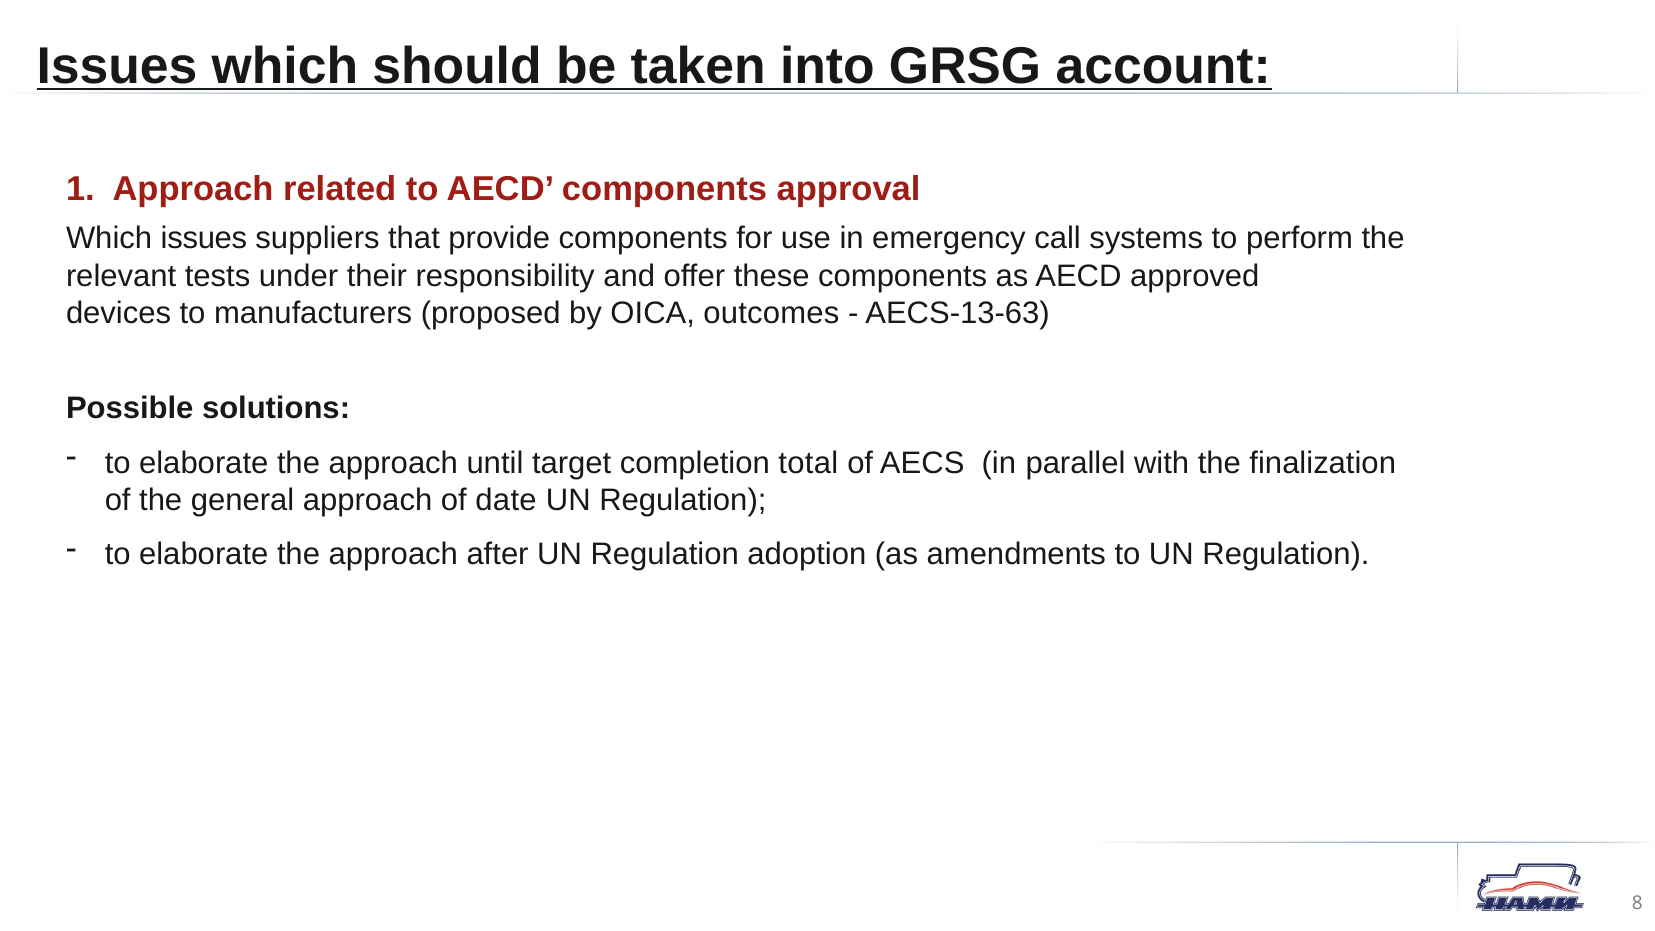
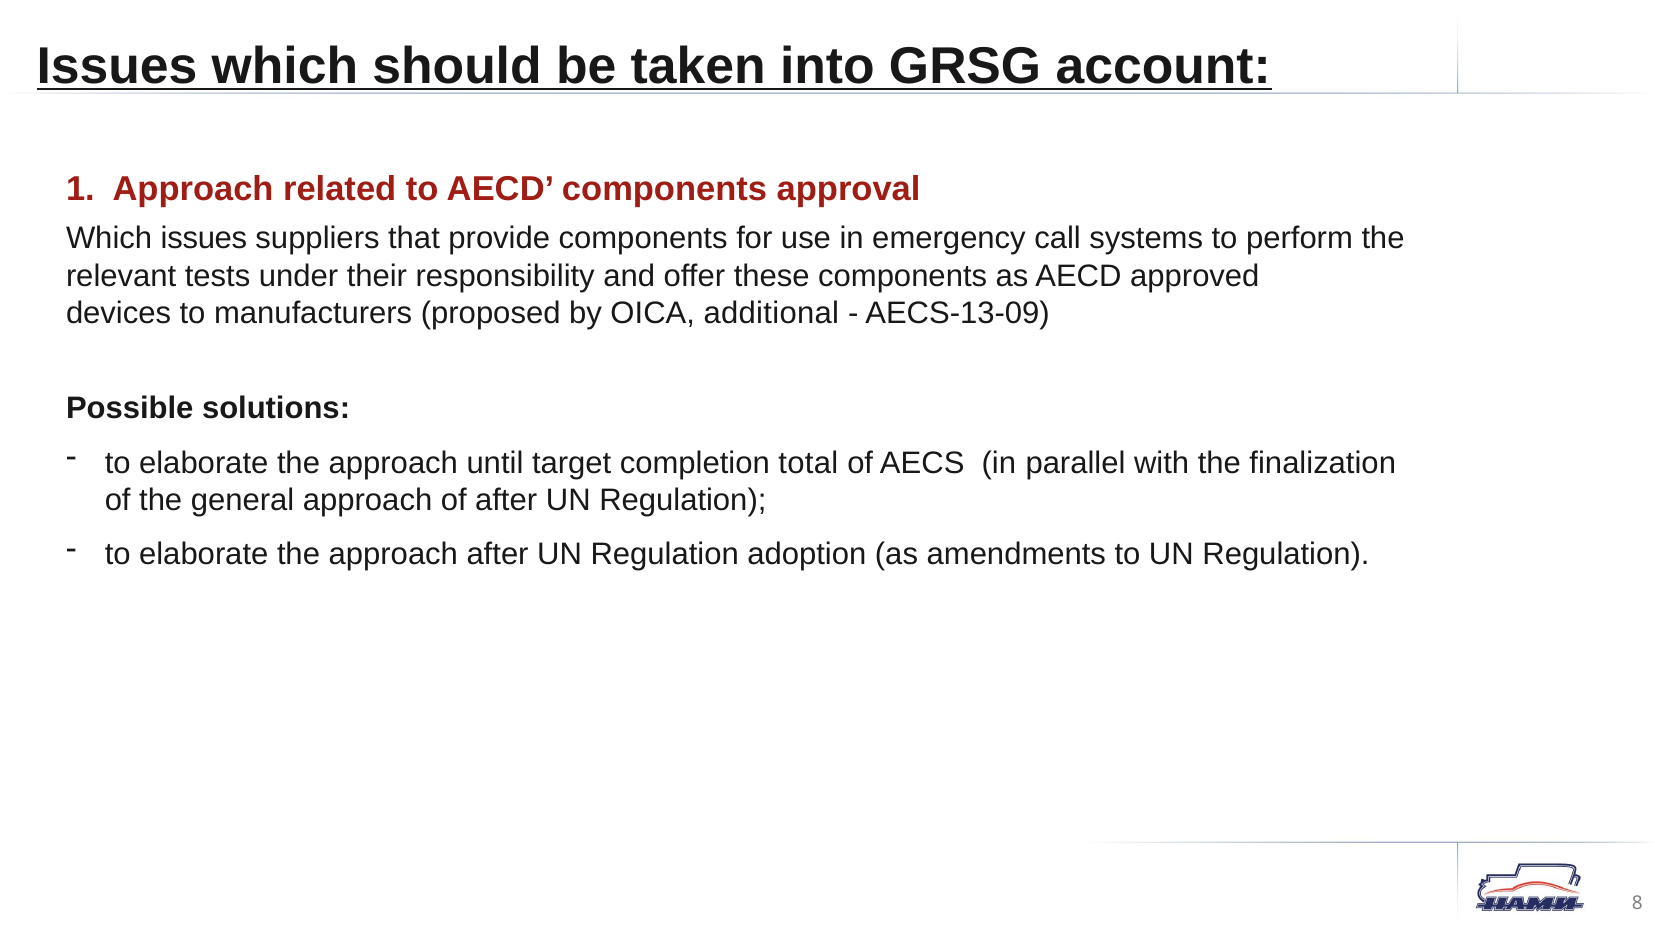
outcomes: outcomes -> additional (771, 313)
AECS-13-63: AECS-13-63 -> AECS-13-09 (958, 313)
of date: date -> after (506, 500)
